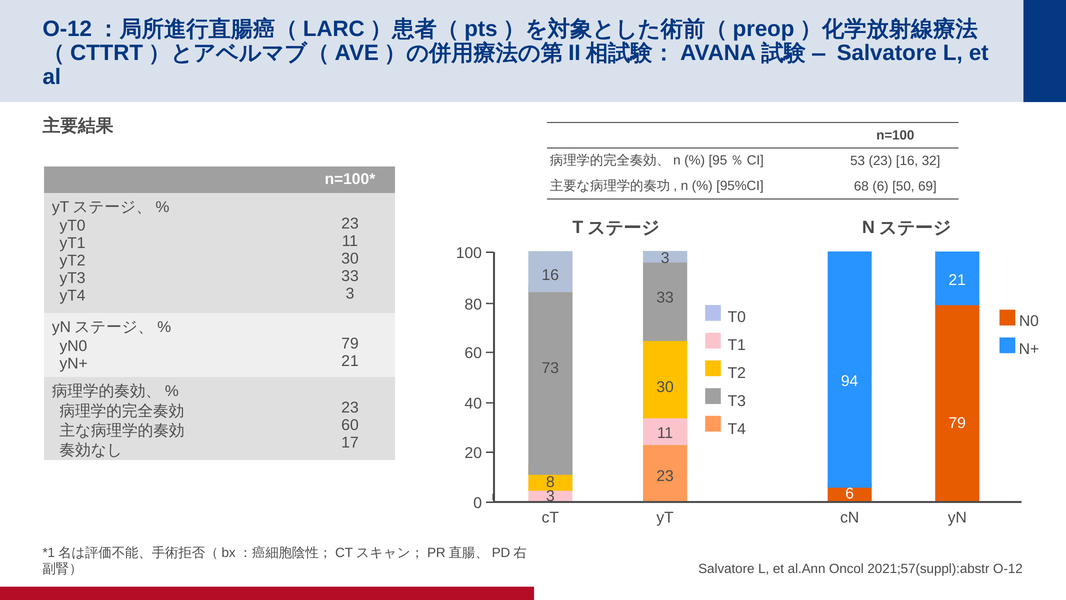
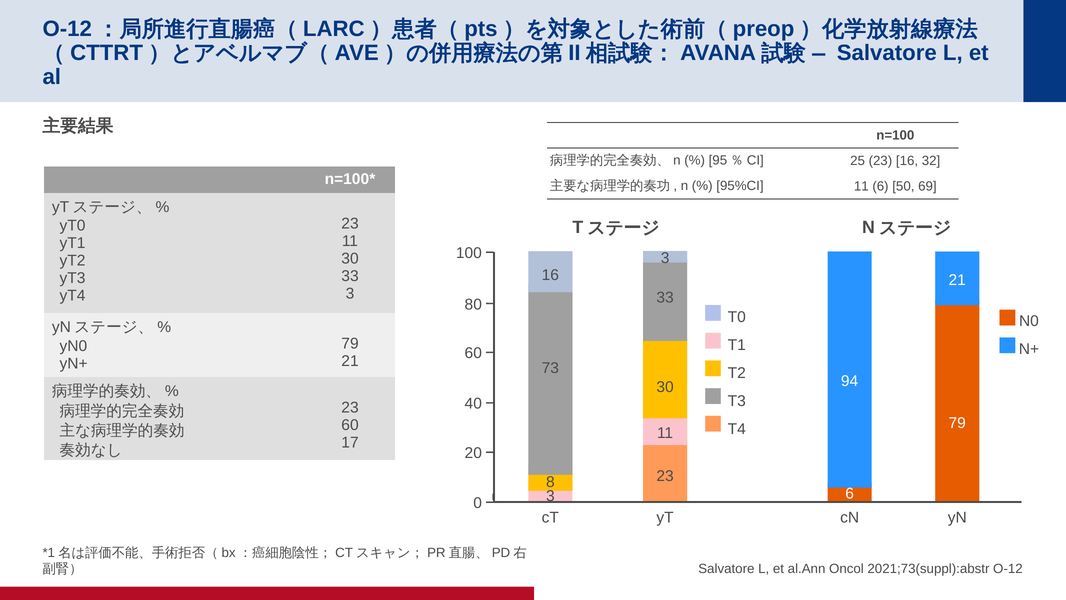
53: 53 -> 25 (858, 161)
95%CI 68: 68 -> 11 (861, 186)
2021;57(suppl):abstr: 2021;57(suppl):abstr -> 2021;73(suppl):abstr (928, 569)
